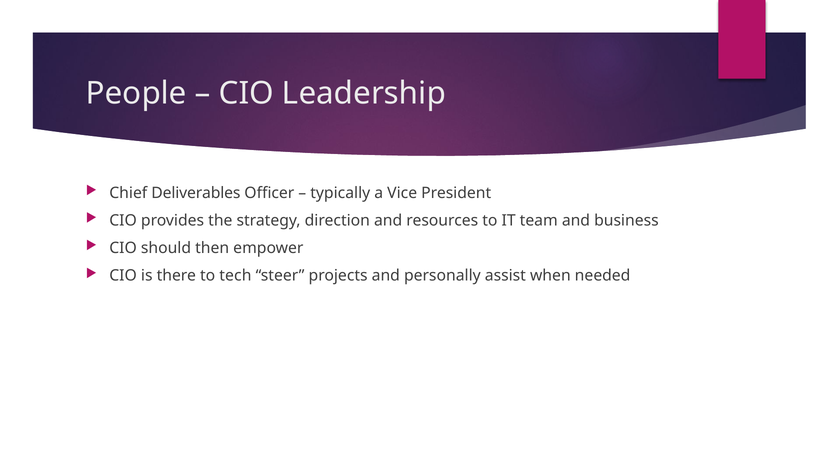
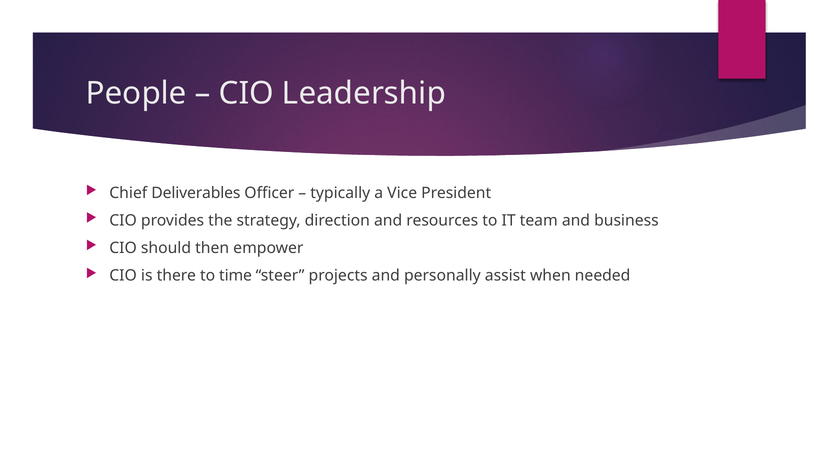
tech: tech -> time (236, 276)
